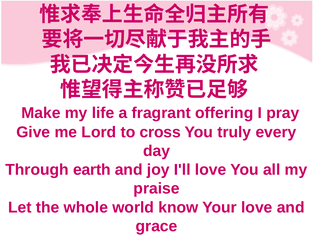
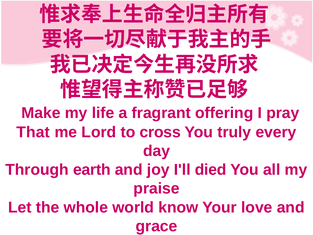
Give: Give -> That (33, 132)
I'll love: love -> died (211, 170)
